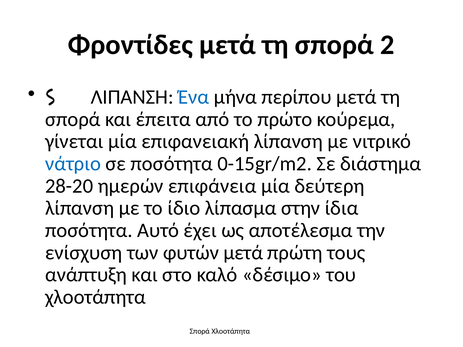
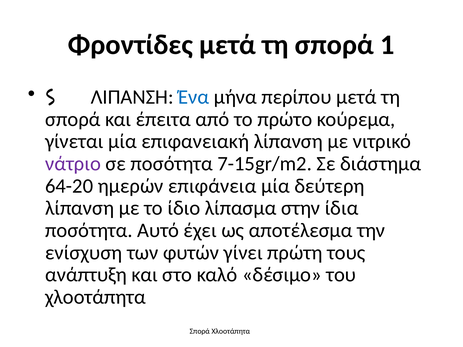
2: 2 -> 1 (387, 45)
νάτριο colour: blue -> purple (73, 164)
0-15gr/m2: 0-15gr/m2 -> 7-15gr/m2 (265, 164)
28-20: 28-20 -> 64-20 (69, 186)
φυτών μετά: μετά -> γίνει (243, 253)
